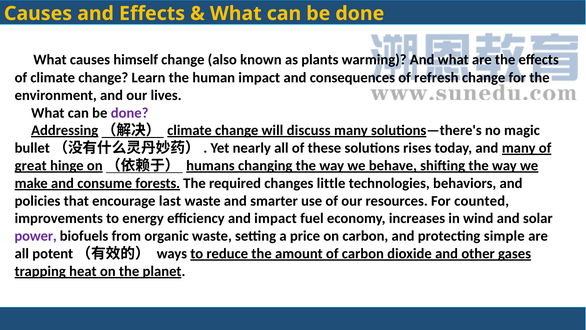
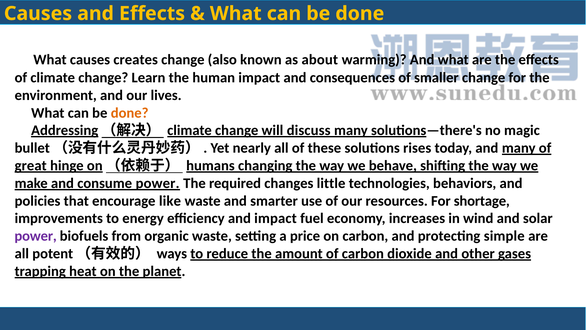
himself: himself -> creates (136, 59)
plants: plants -> about (320, 59)
refresh: refresh -> smaller (436, 78)
done colour: purple -> orange (130, 113)
consume forests: forests -> power (158, 183)
last: last -> like (170, 201)
counted: counted -> shortage (482, 201)
